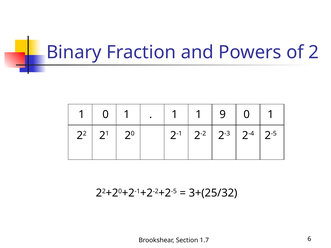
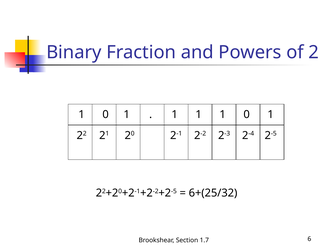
1 1 9: 9 -> 1 (223, 115)
3+(25/32: 3+(25/32 -> 6+(25/32 (213, 193)
